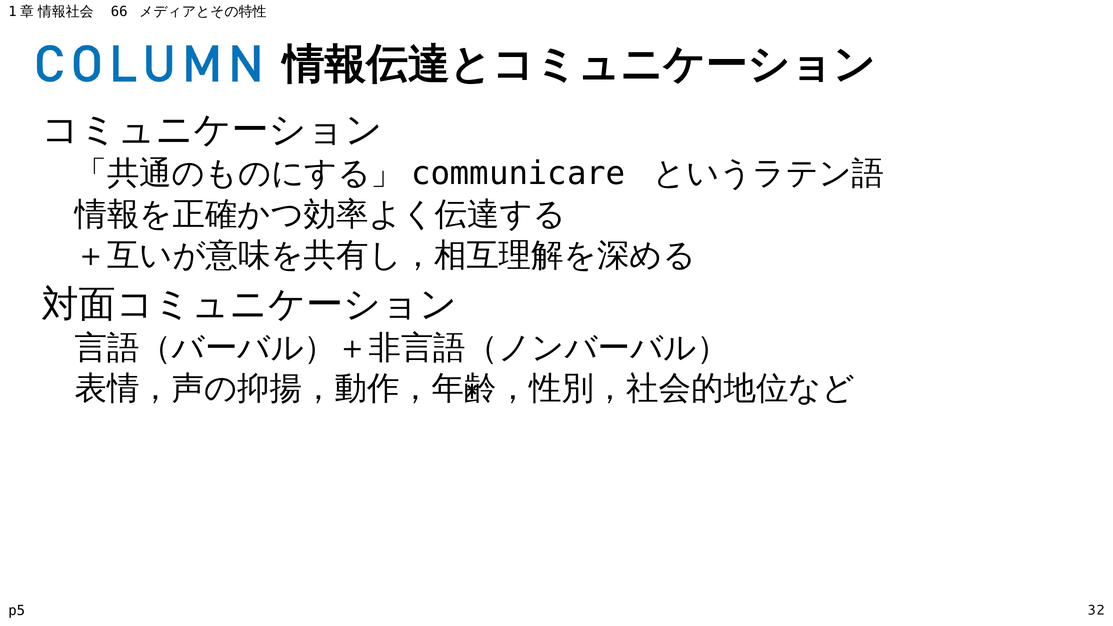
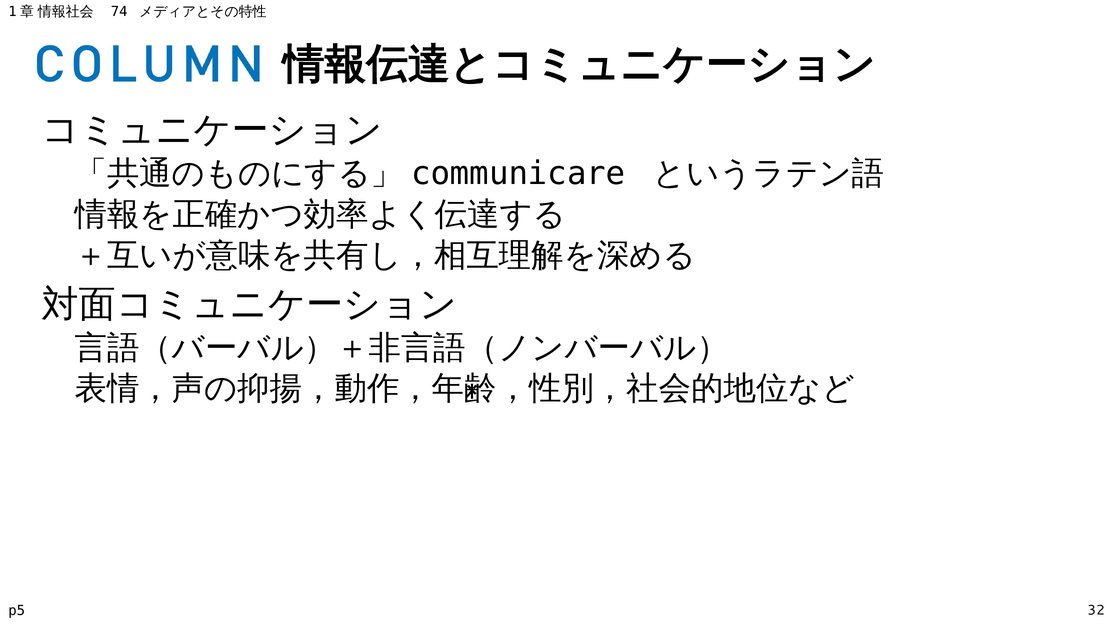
66: 66 -> 74 (119, 12)
